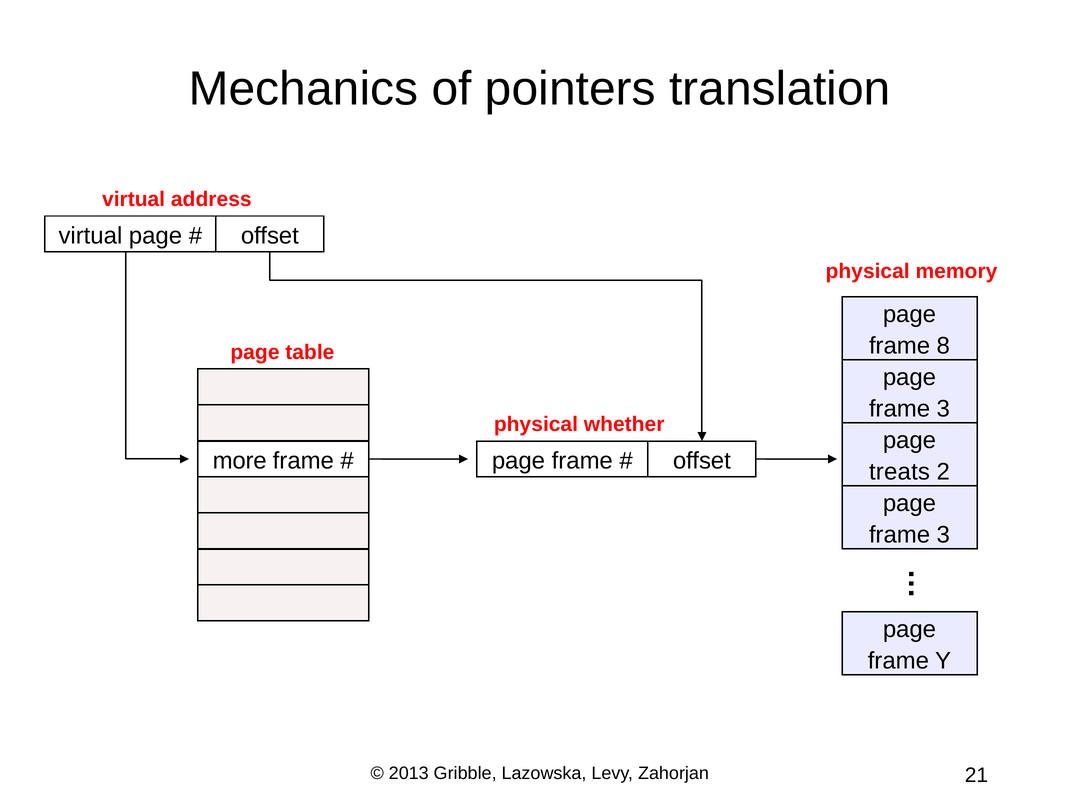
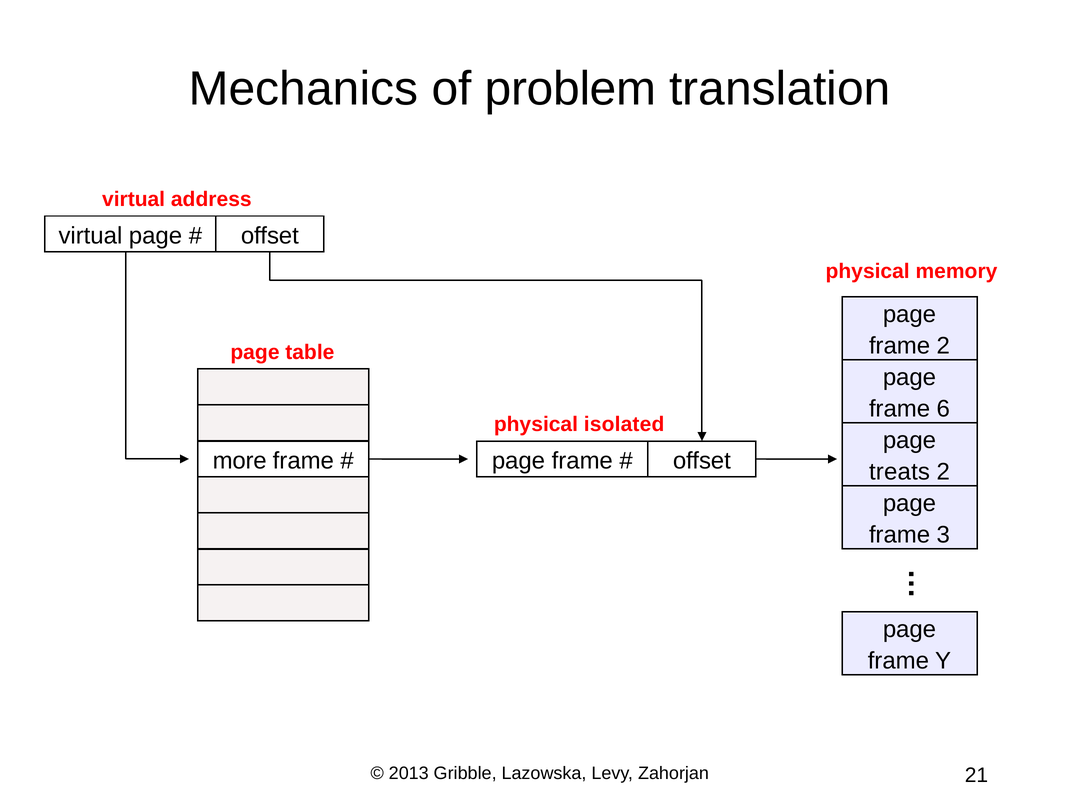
pointers: pointers -> problem (571, 89)
frame 8: 8 -> 2 (943, 346)
3: 3 -> 6 (943, 409)
whether: whether -> isolated (624, 424)
